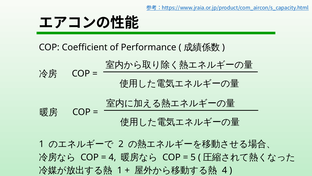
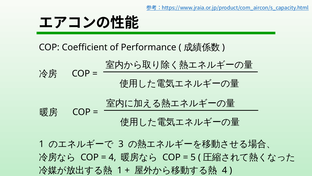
2: 2 -> 3 (121, 144)
